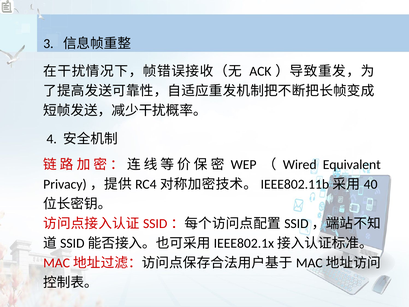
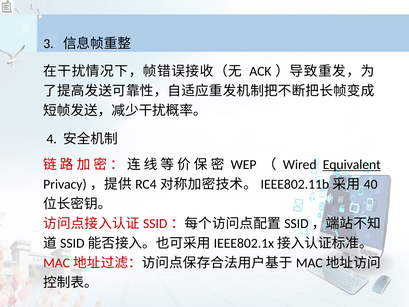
Equivalent underline: none -> present (352, 165)
